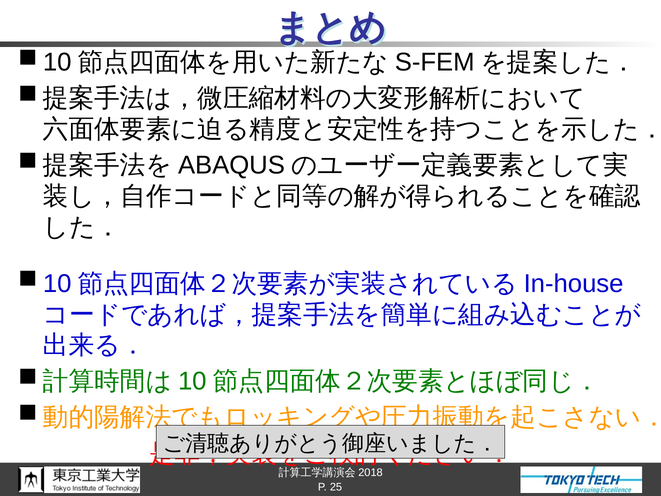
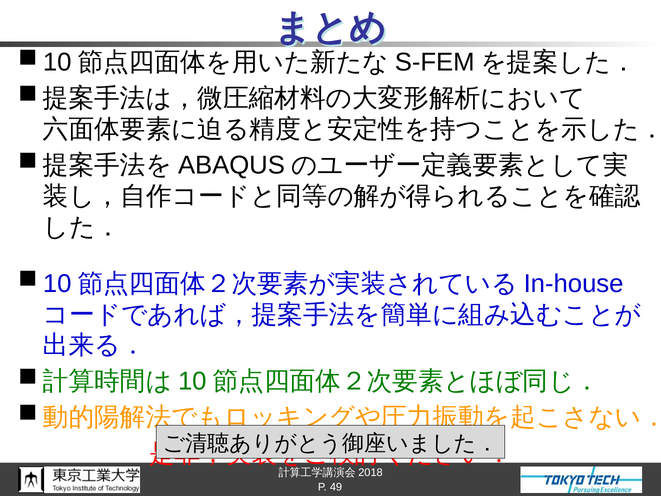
25: 25 -> 49 (336, 487)
